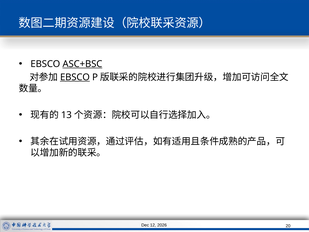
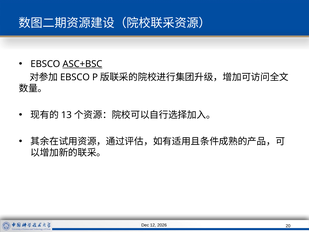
EBSCO underline: present -> none (75, 77)
